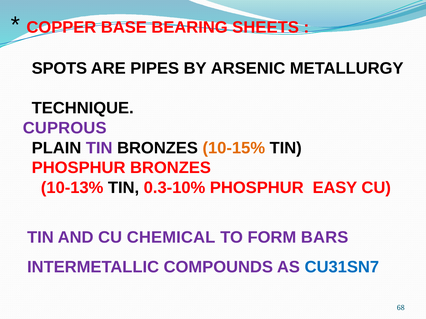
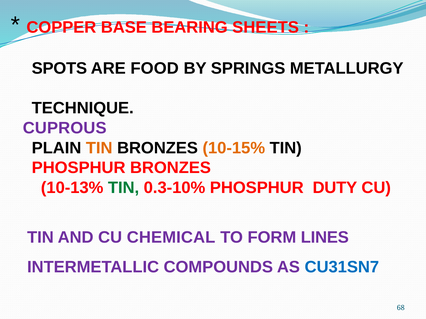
PIPES: PIPES -> FOOD (155, 69)
ARSENIC: ARSENIC -> SPRINGS (248, 69)
TIN colour: purple -> orange (99, 148)
TIN colour: black -> green (124, 188)
EASY: EASY -> DUTY (335, 188)
BARS: BARS -> LINES (325, 238)
